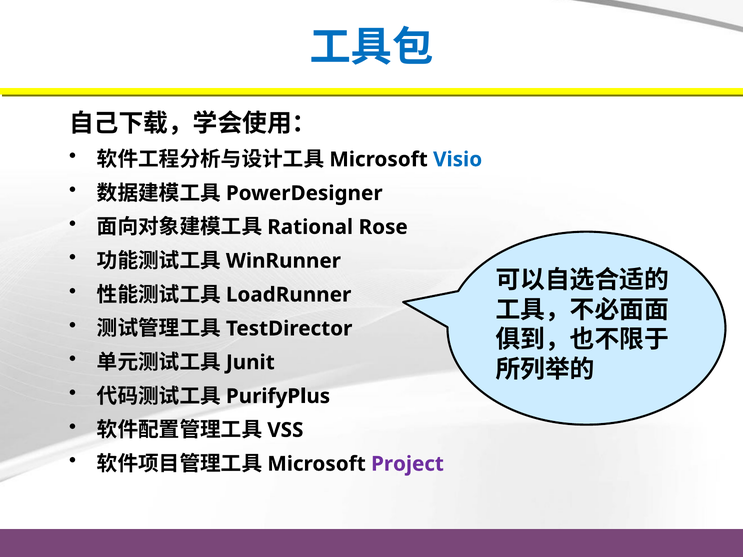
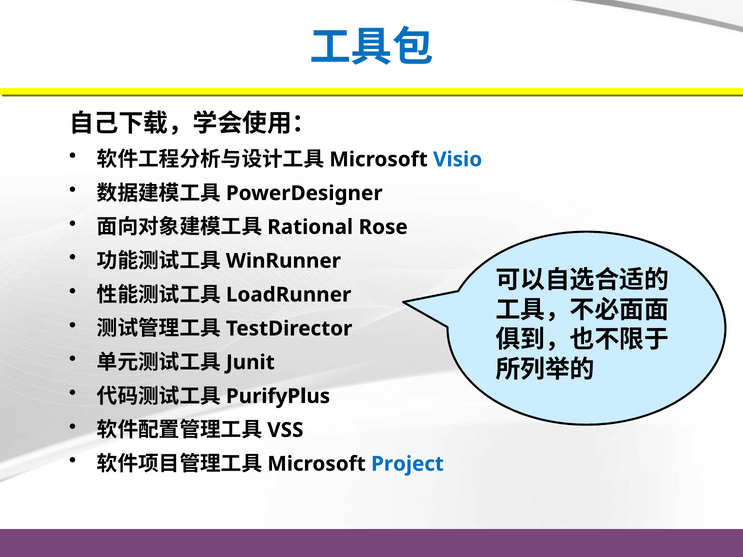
Project colour: purple -> blue (407, 464)
